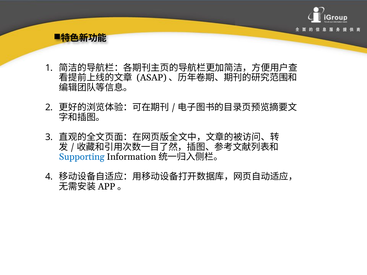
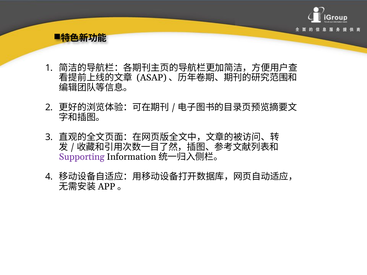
Supporting colour: blue -> purple (82, 157)
